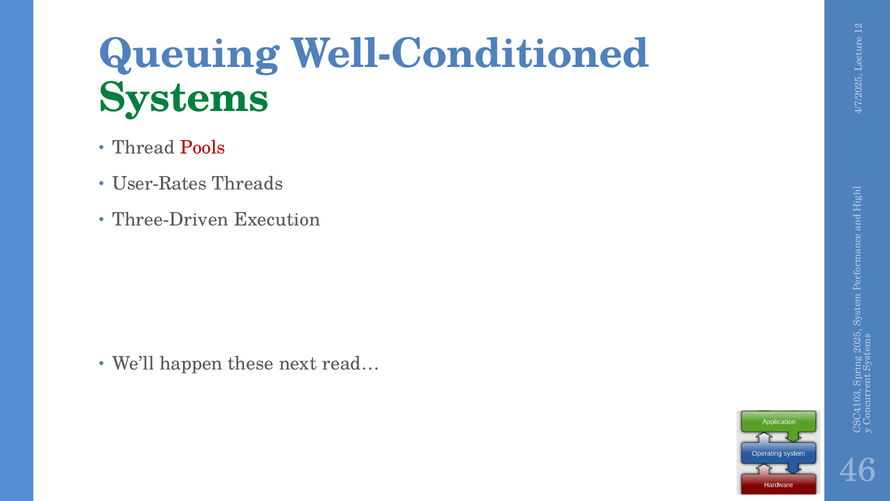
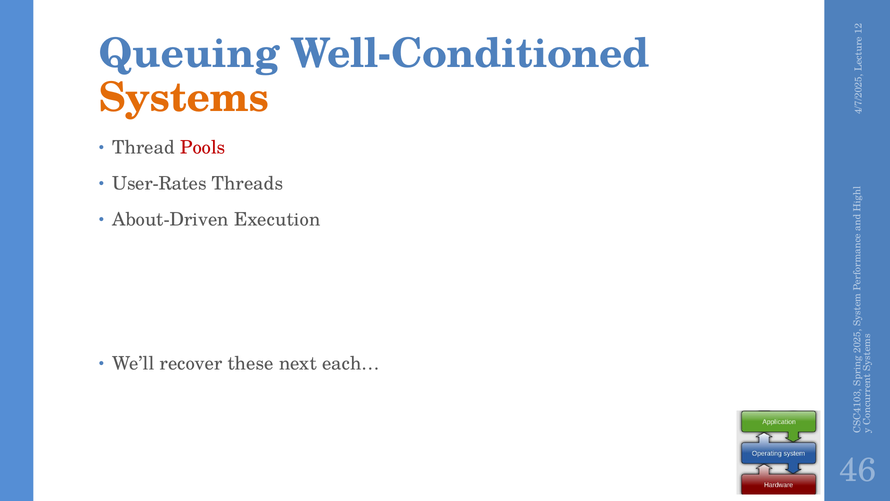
Systems colour: green -> orange (184, 98)
Three-Driven: Three-Driven -> About-Driven (170, 220)
happen: happen -> recover (191, 364)
read…: read… -> each… (351, 364)
